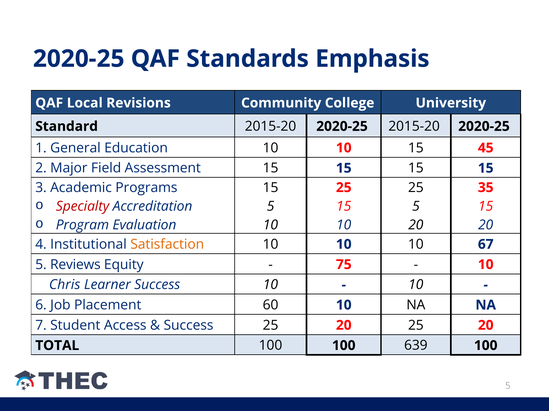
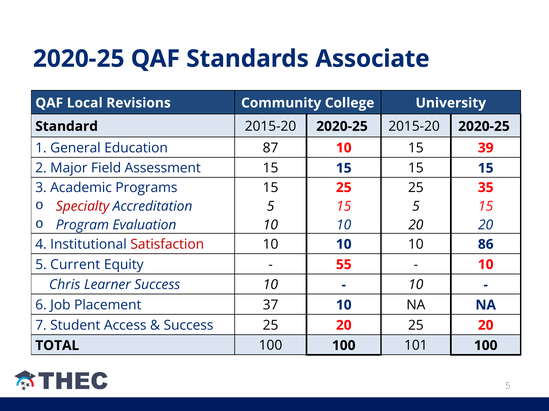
Emphasis: Emphasis -> Associate (372, 59)
Education 10: 10 -> 87 (271, 148)
45: 45 -> 39 (486, 148)
Satisfaction colour: orange -> red (167, 245)
67: 67 -> 86 (486, 245)
Reviews: Reviews -> Current (75, 265)
75: 75 -> 55 (344, 265)
60: 60 -> 37 (271, 306)
639: 639 -> 101 (416, 346)
